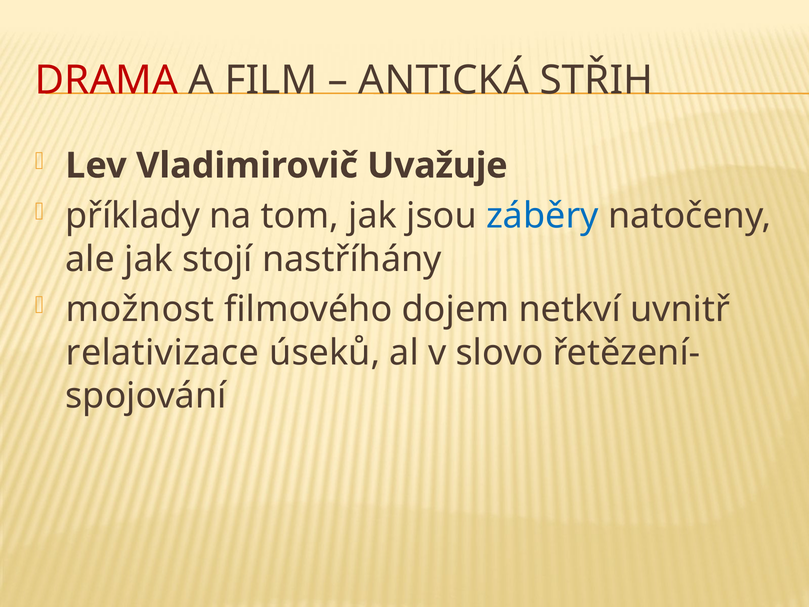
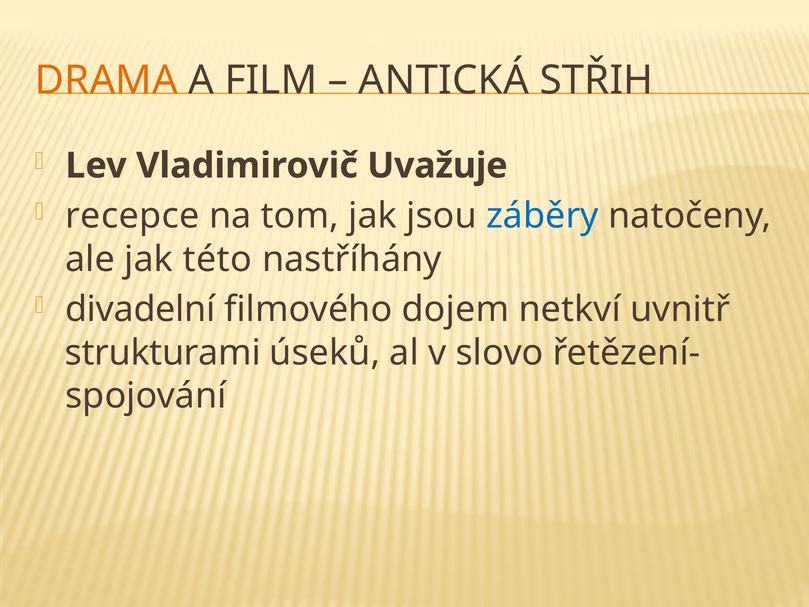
DRAMA colour: red -> orange (106, 80)
příklady: příklady -> recepce (132, 216)
stojí: stojí -> této (217, 259)
možnost: možnost -> divadelní (140, 309)
relativizace: relativizace -> strukturami (163, 353)
